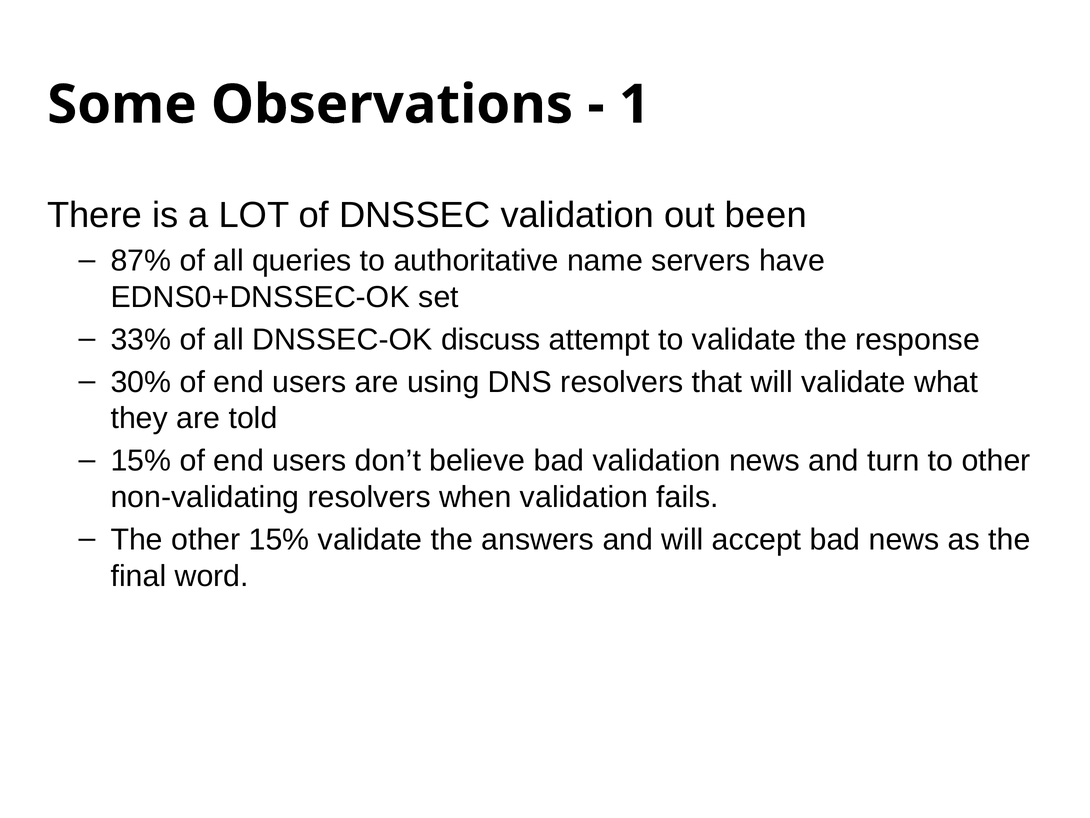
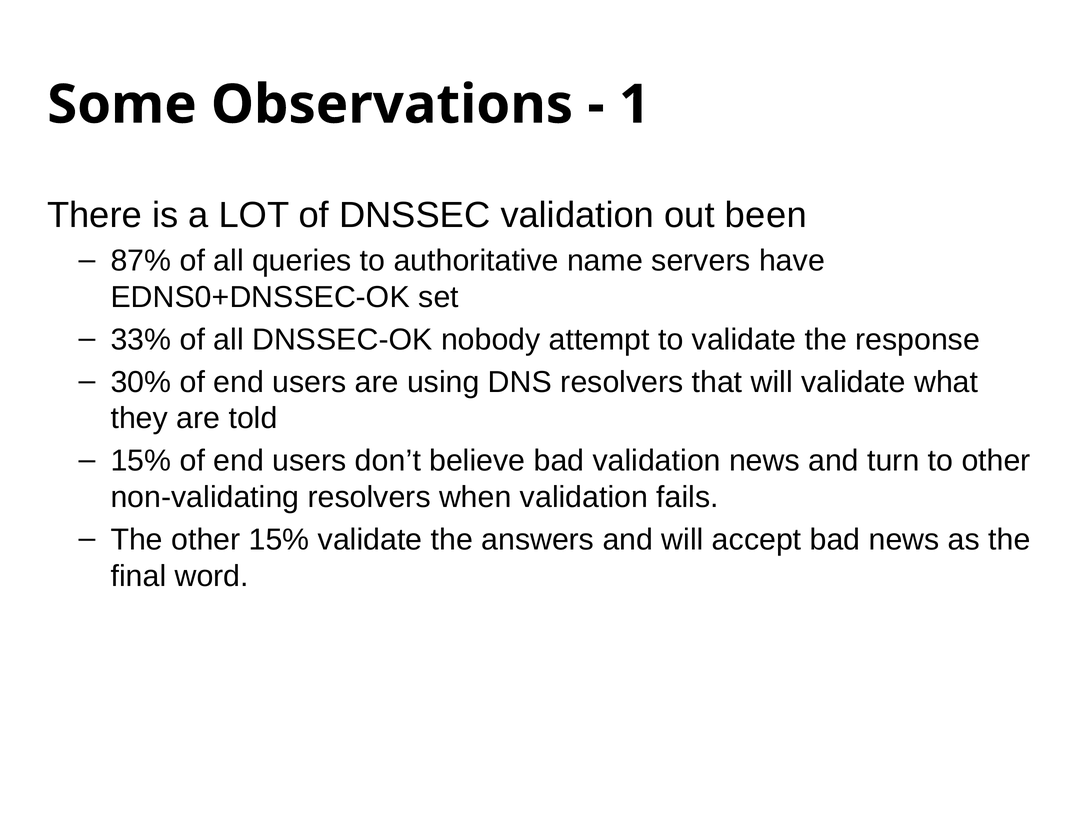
discuss: discuss -> nobody (491, 339)
